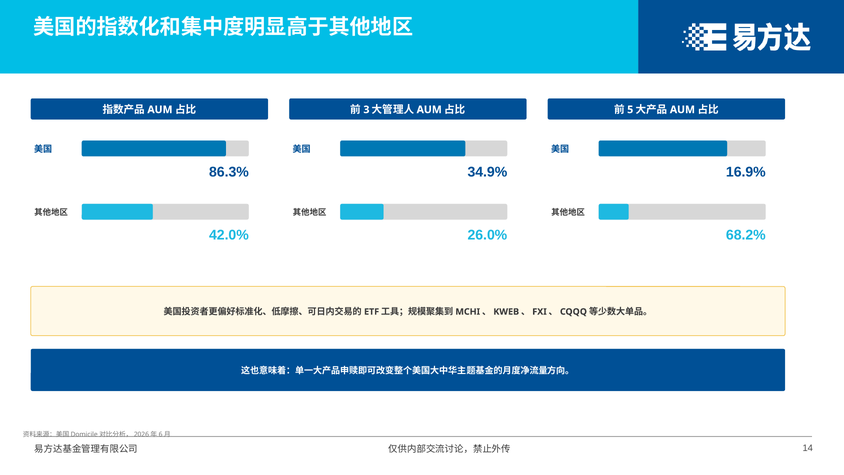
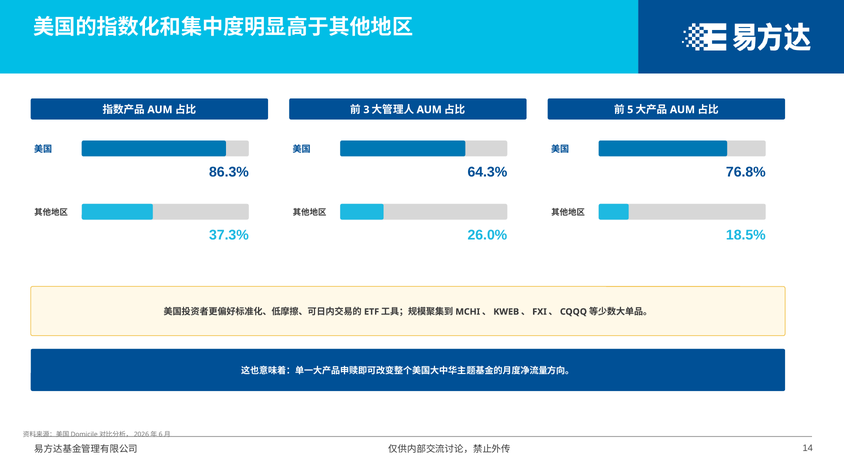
34.9%: 34.9% -> 64.3% (487, 172)
16.9%: 16.9% -> 76.8% (746, 172)
42.0%: 42.0% -> 37.3% (229, 235)
68.2%: 68.2% -> 18.5% (746, 235)
